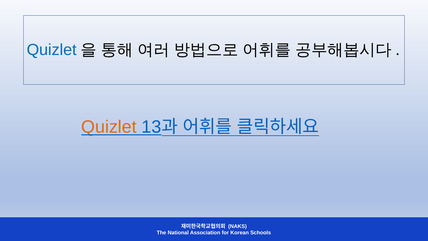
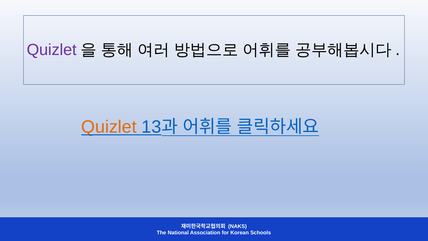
Quizlet colour: blue -> purple (52, 50)
